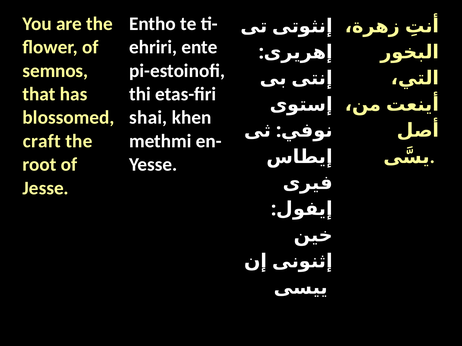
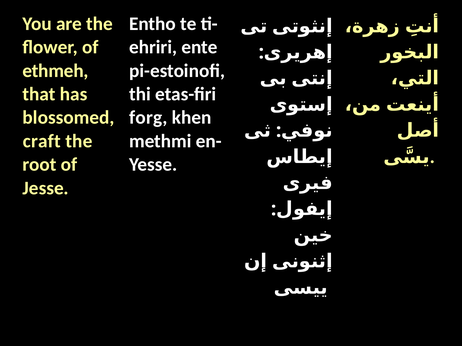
semnos: semnos -> ethmeh (55, 71)
shai: shai -> forg (148, 118)
